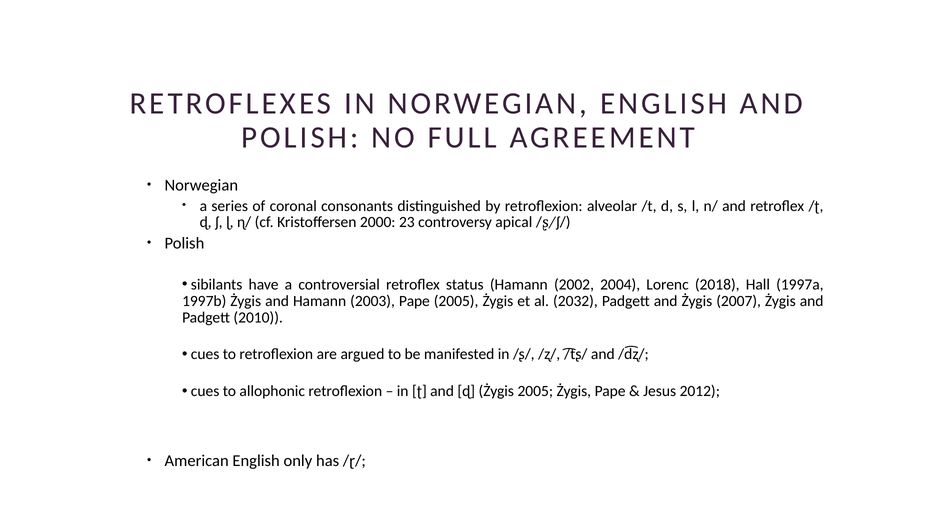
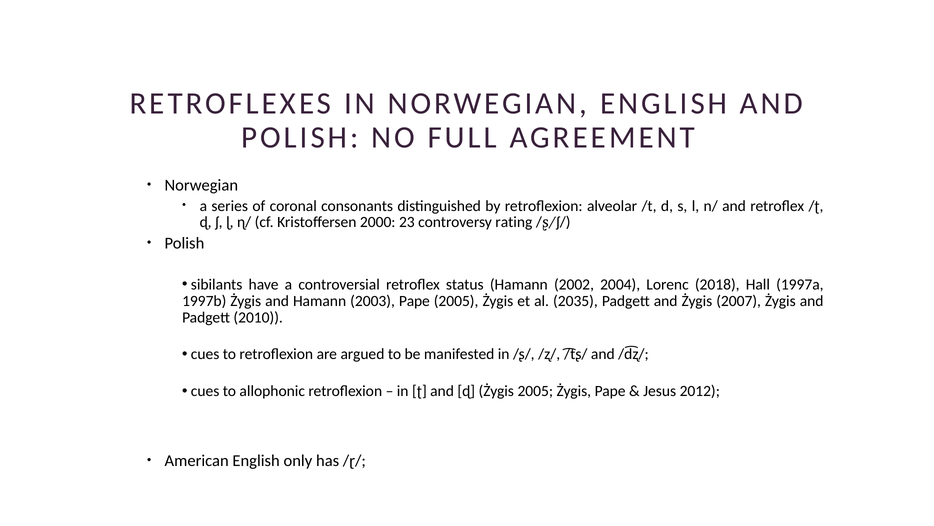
apical: apical -> rating (514, 222)
2032: 2032 -> 2035 (575, 301)
